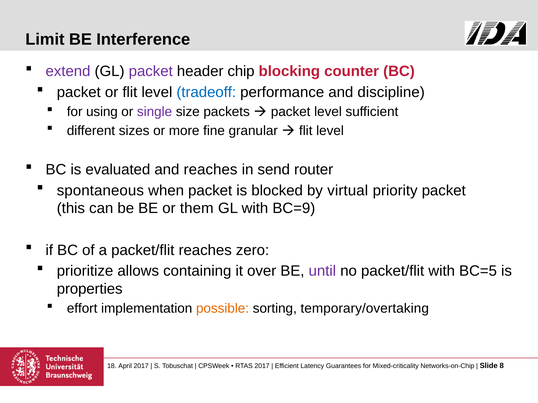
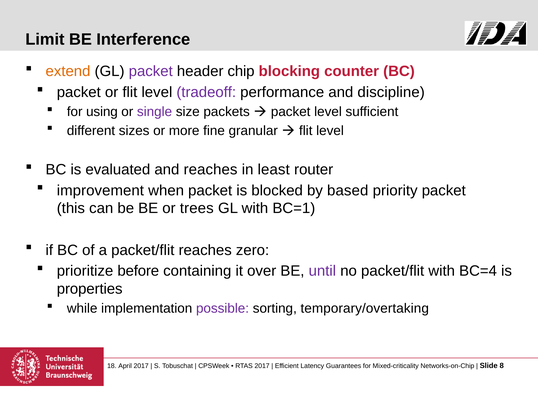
extend colour: purple -> orange (68, 71)
tradeoff colour: blue -> purple (206, 92)
send: send -> least (274, 170)
spontaneous: spontaneous -> improvement (100, 191)
virtual: virtual -> based (348, 191)
them: them -> trees (197, 209)
BC=9: BC=9 -> BC=1 (294, 209)
allows: allows -> before (138, 271)
BC=5: BC=5 -> BC=4 (478, 271)
effort: effort -> while (82, 309)
possible colour: orange -> purple (223, 309)
